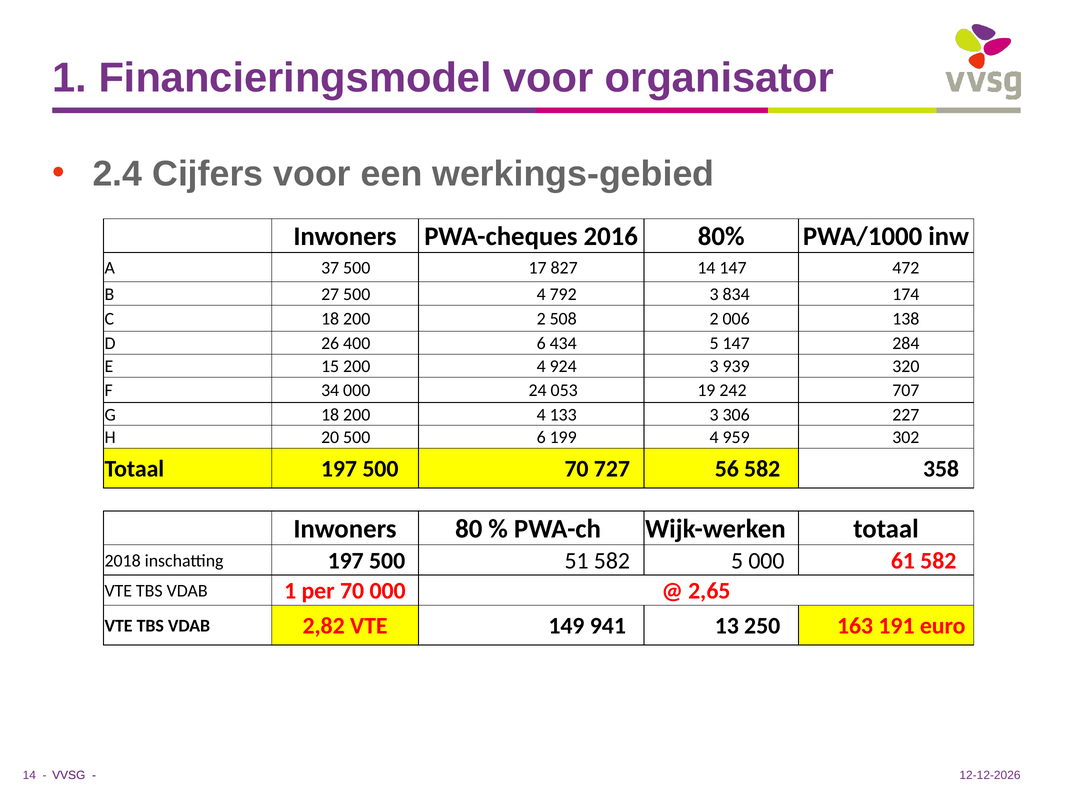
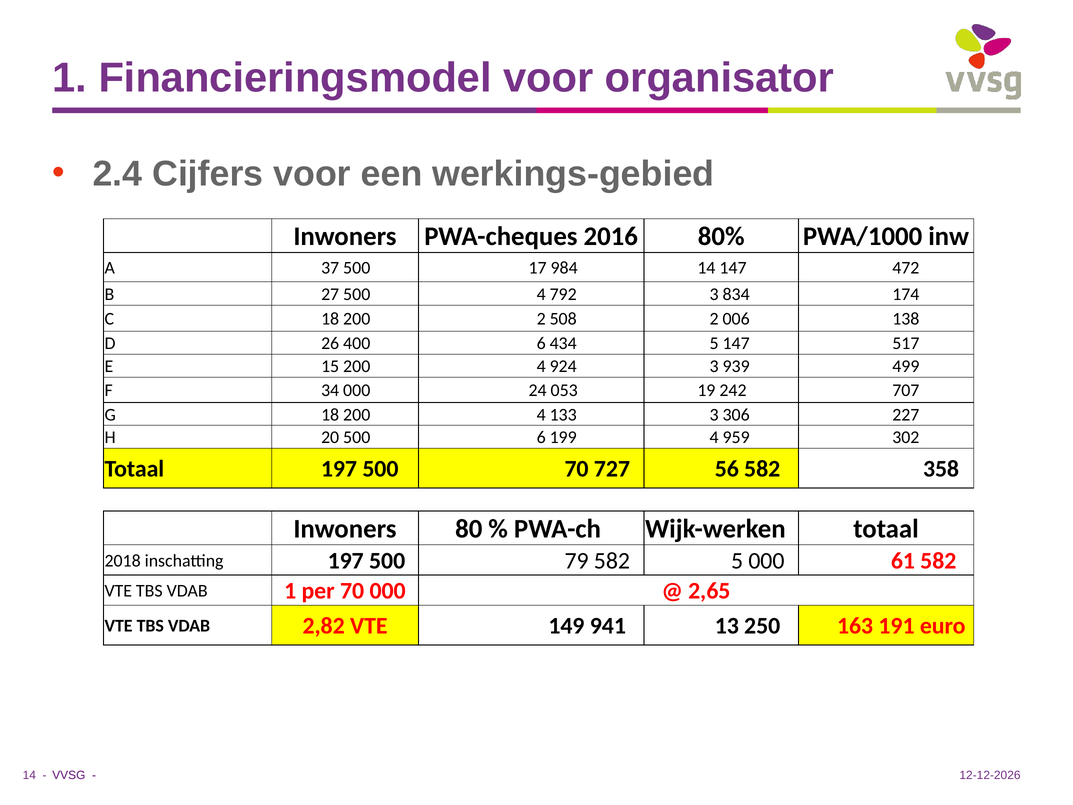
827: 827 -> 984 (564, 268)
284: 284 -> 517 (906, 343)
320: 320 -> 499 (906, 366)
51: 51 -> 79 (577, 561)
